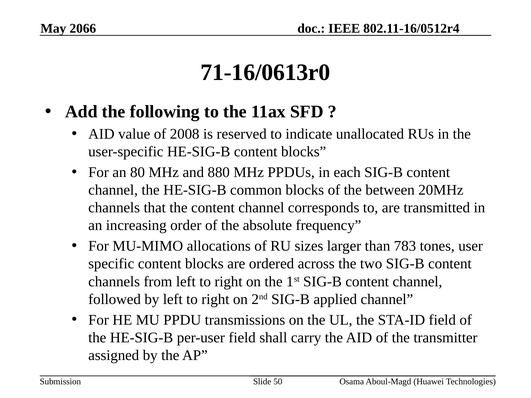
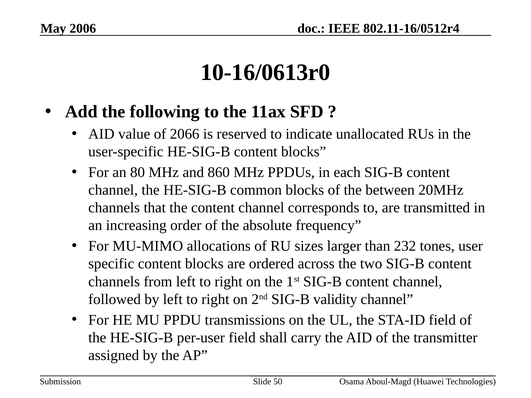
2066: 2066 -> 2006 (83, 28)
71-16/0613r0: 71-16/0613r0 -> 10-16/0613r0 (265, 72)
2008: 2008 -> 2066 (185, 134)
880: 880 -> 860 (219, 172)
783: 783 -> 232 (405, 246)
applied: applied -> validity (335, 299)
